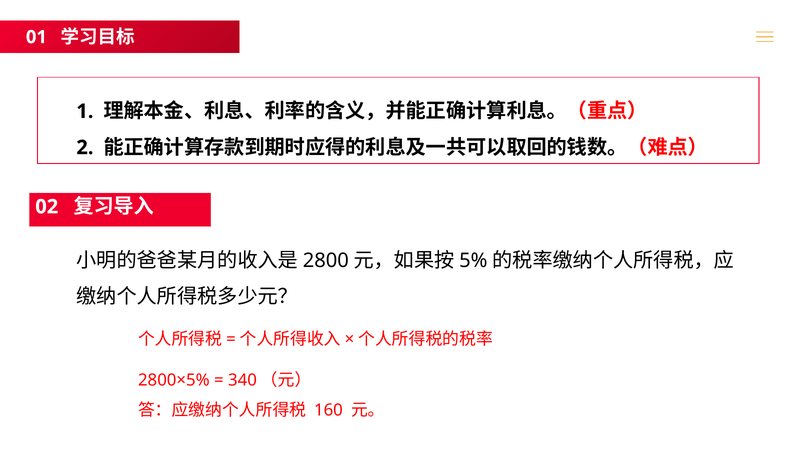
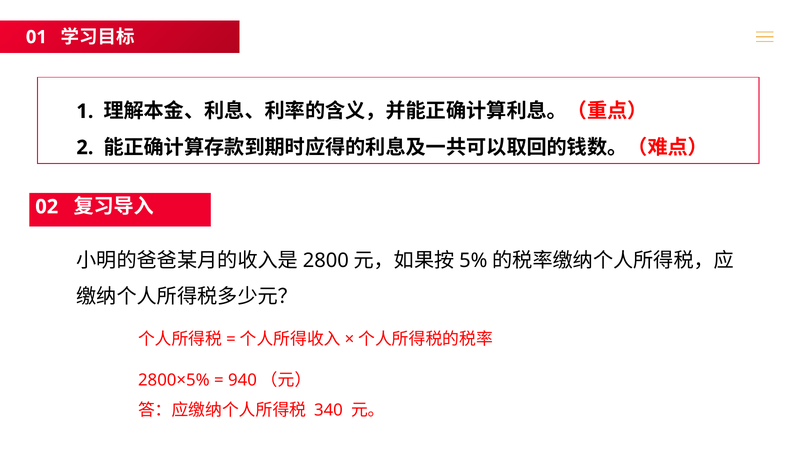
340: 340 -> 940 (242, 380)
160: 160 -> 340 (328, 411)
